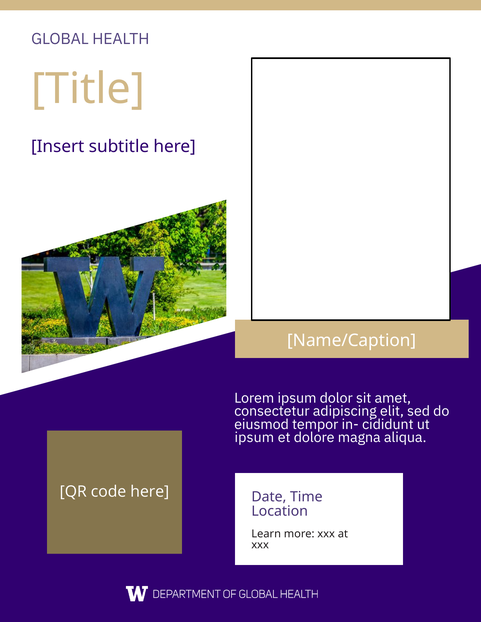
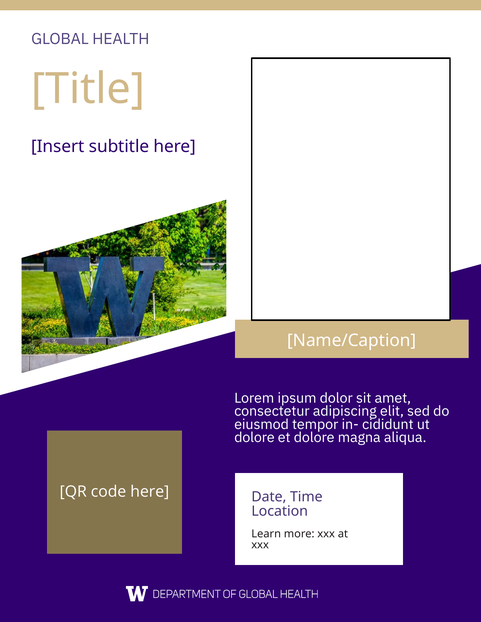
ipsum: ipsum -> dolore (254, 438)
